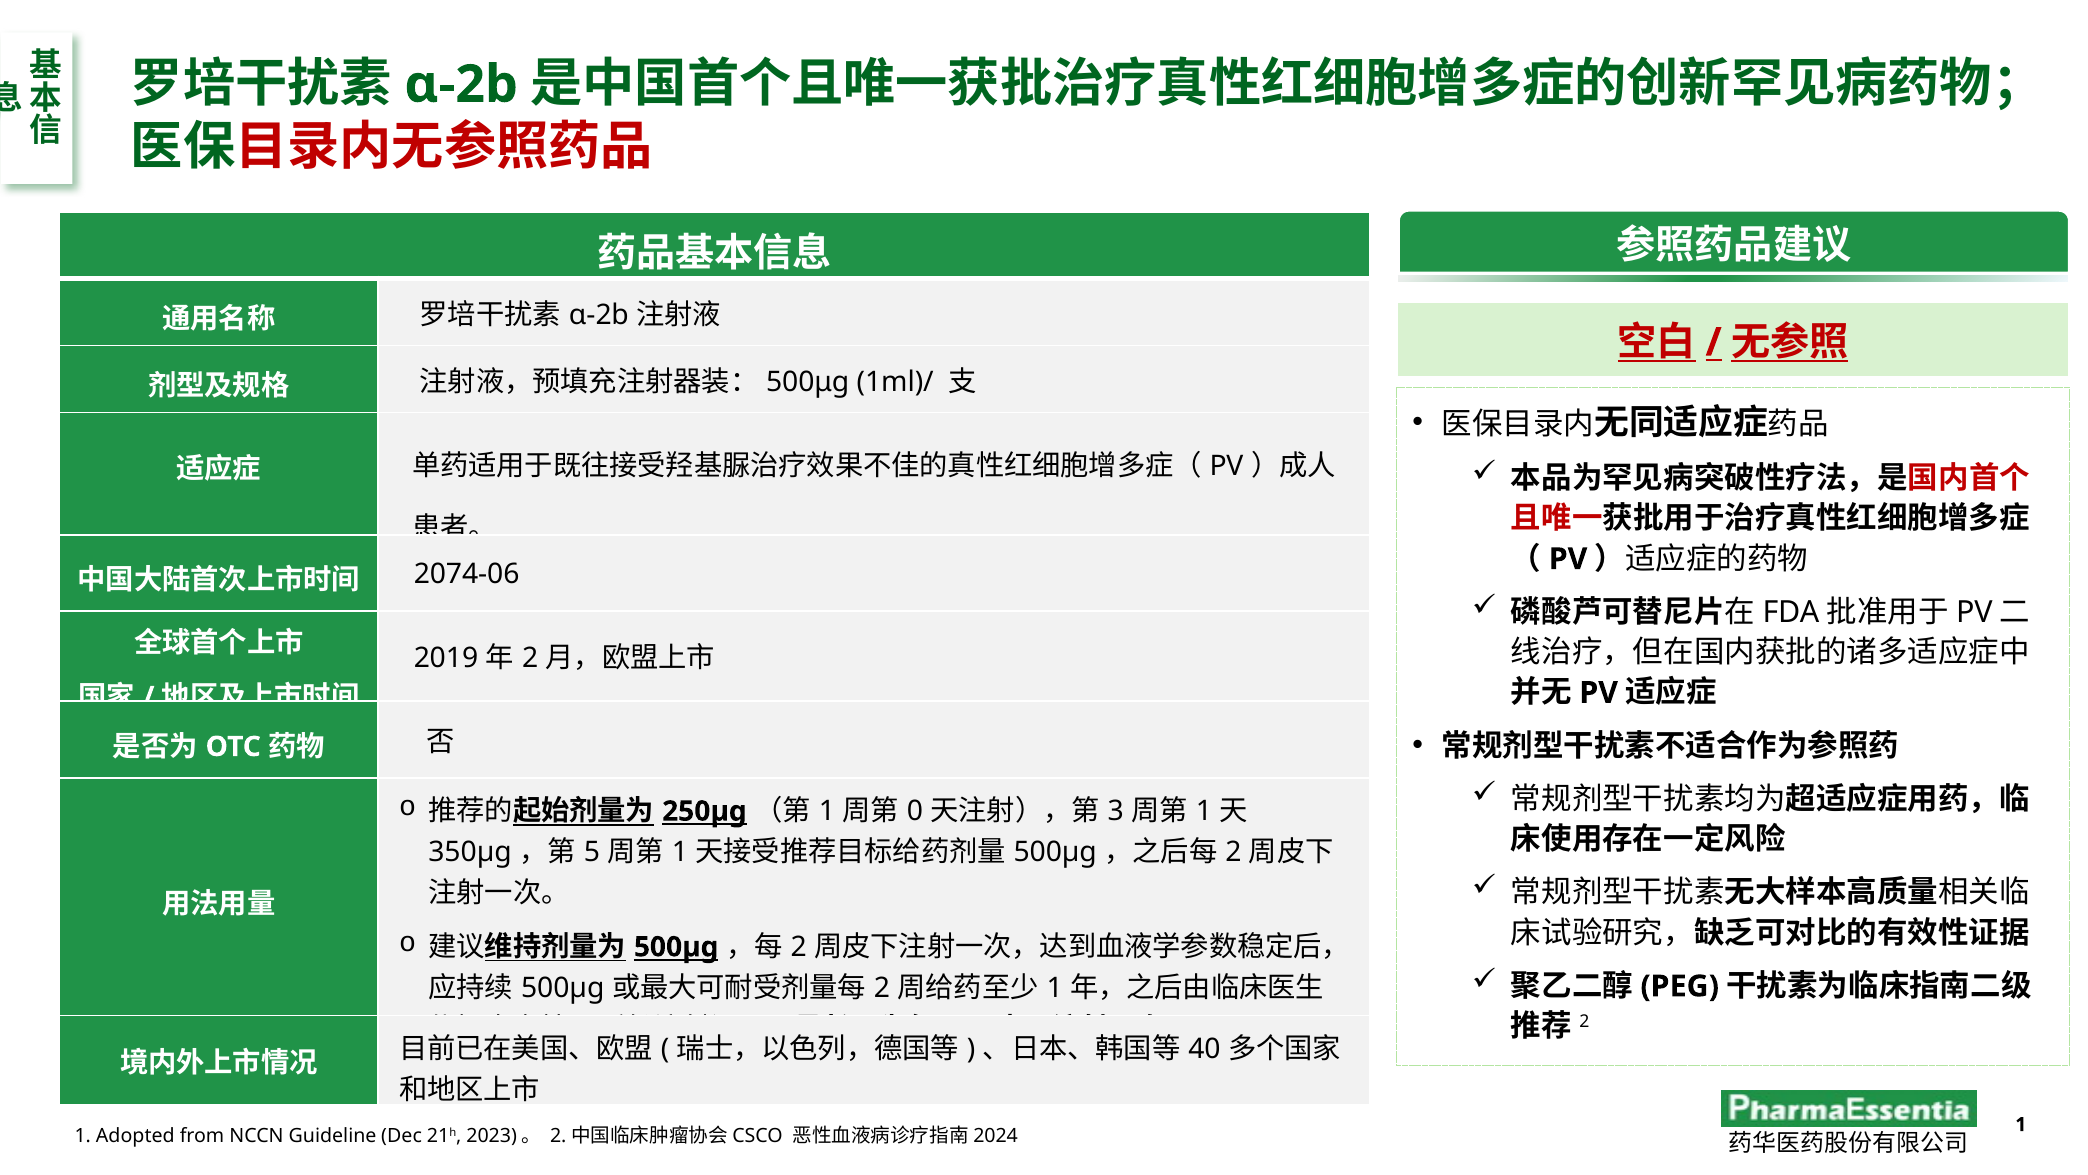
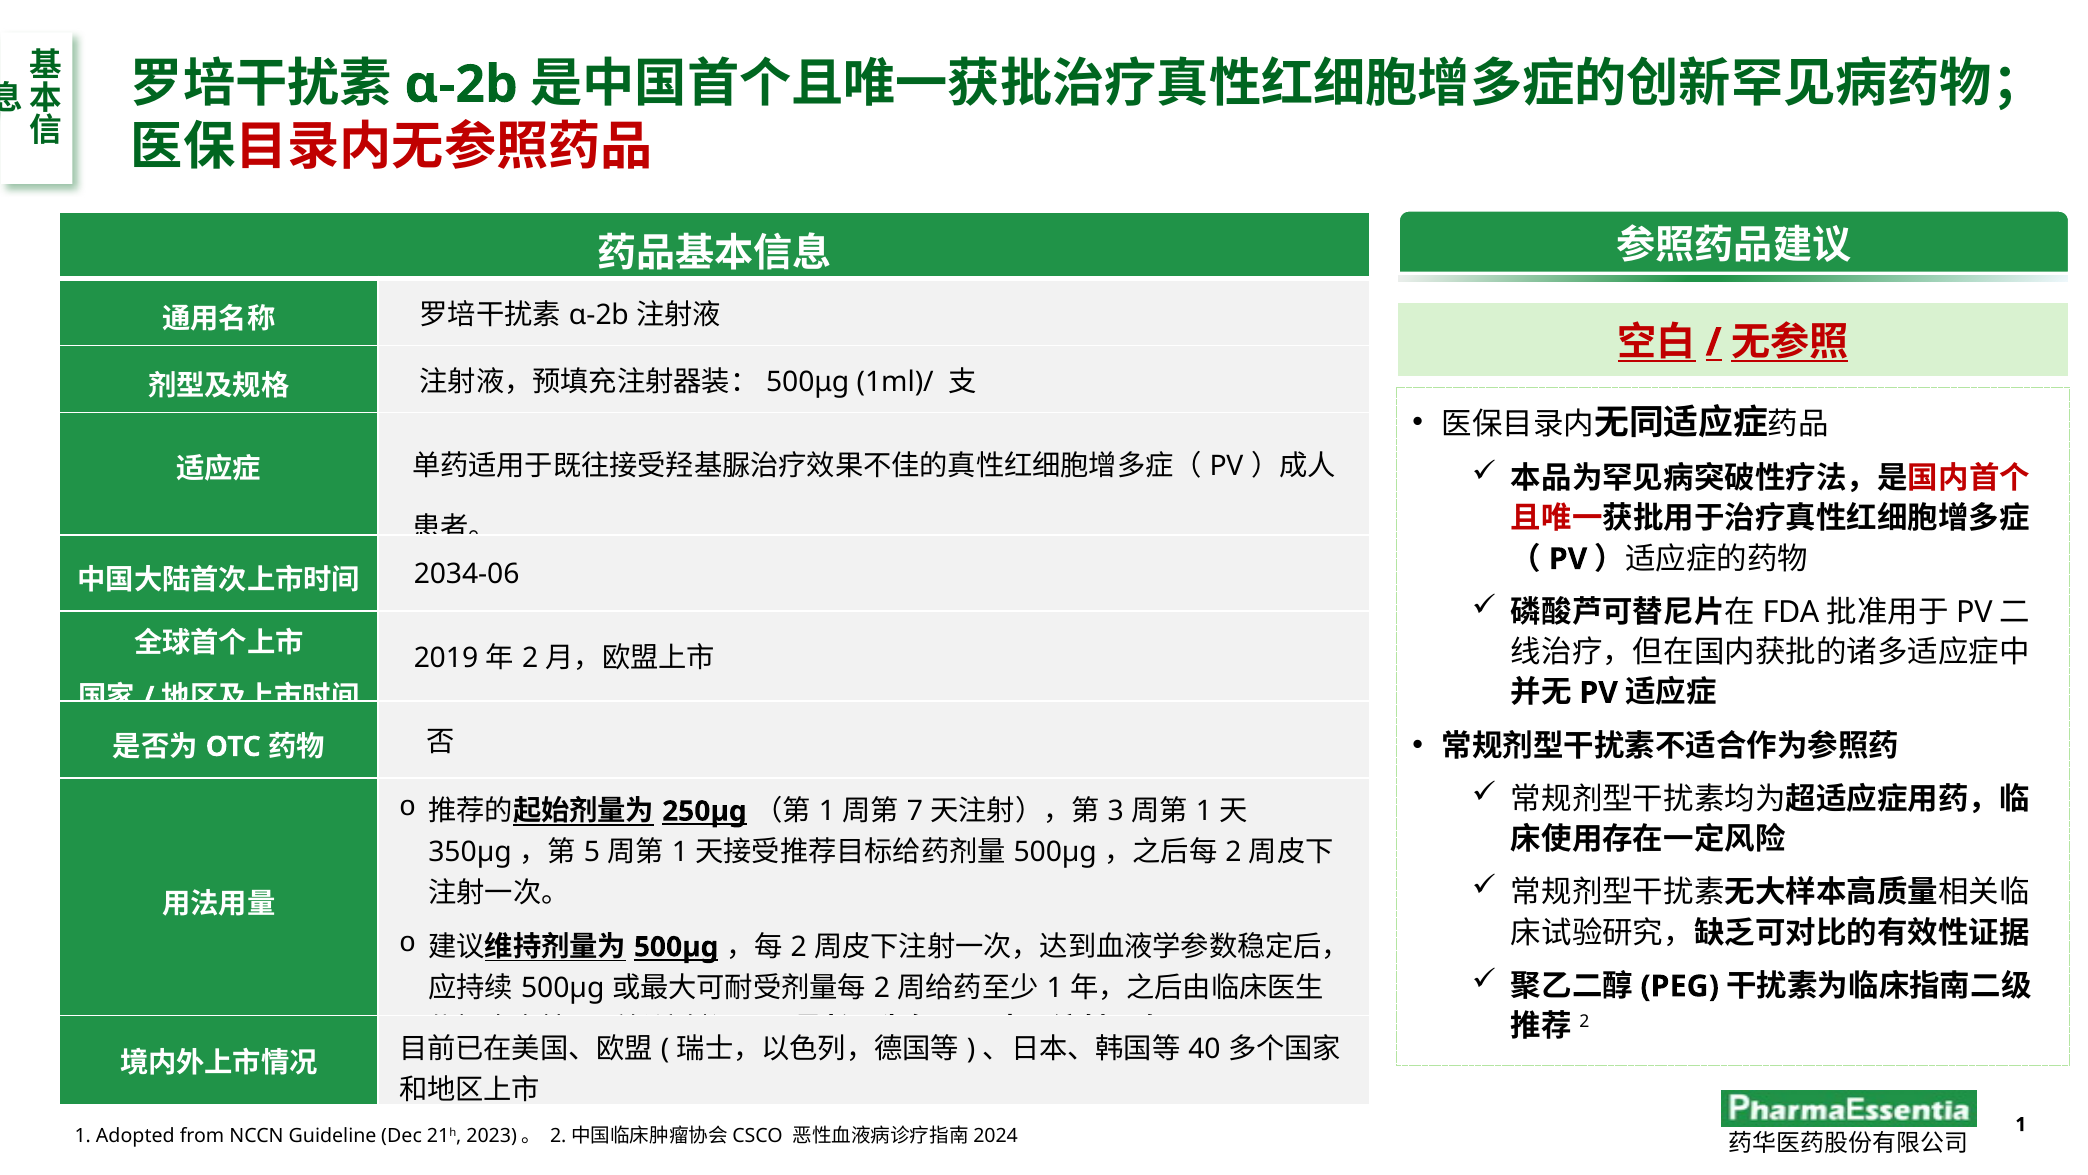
2074-06: 2074-06 -> 2034-06 (467, 574)
0: 0 -> 7 (915, 811)
